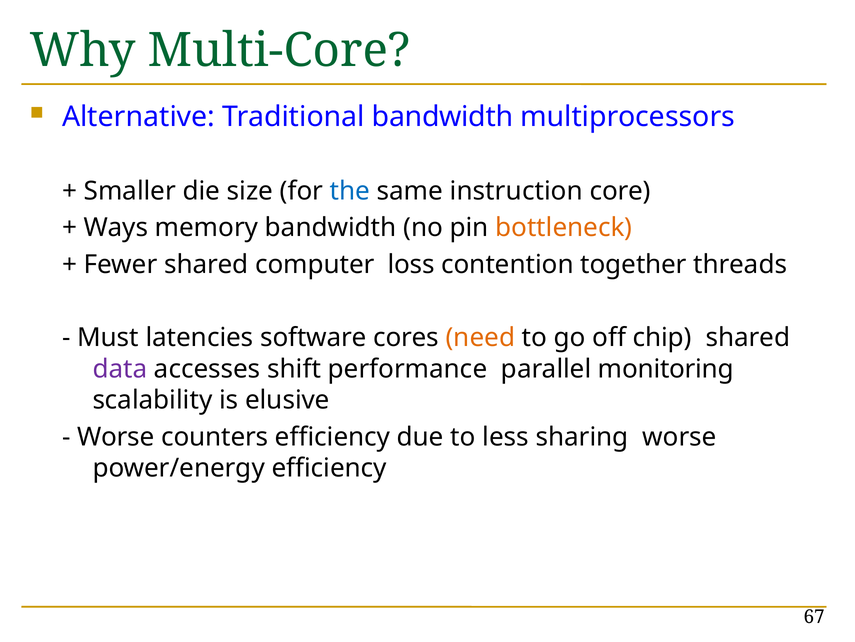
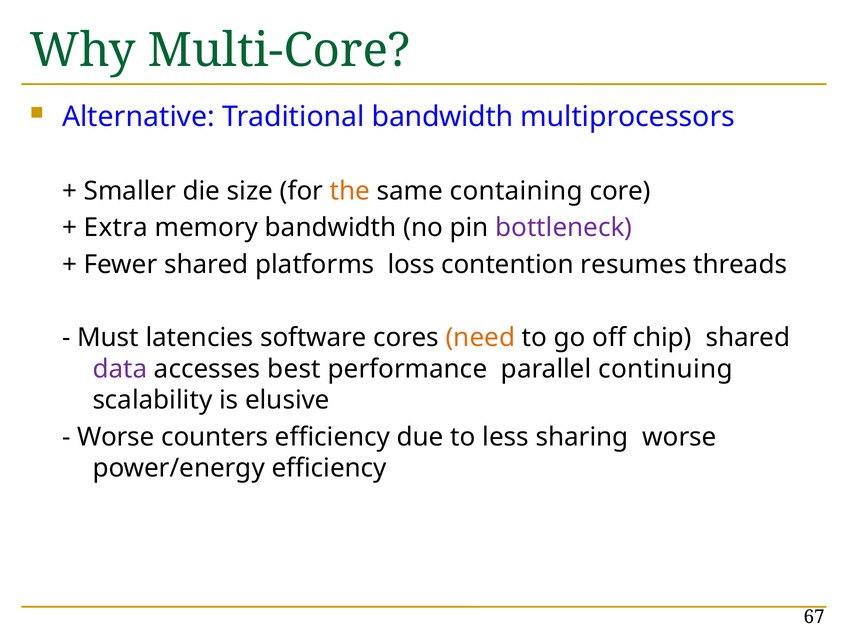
the colour: blue -> orange (350, 191)
instruction: instruction -> containing (516, 191)
Ways: Ways -> Extra (116, 228)
bottleneck colour: orange -> purple (564, 228)
computer: computer -> platforms (315, 264)
together: together -> resumes (634, 264)
shift: shift -> best (294, 369)
monitoring: monitoring -> continuing (666, 369)
